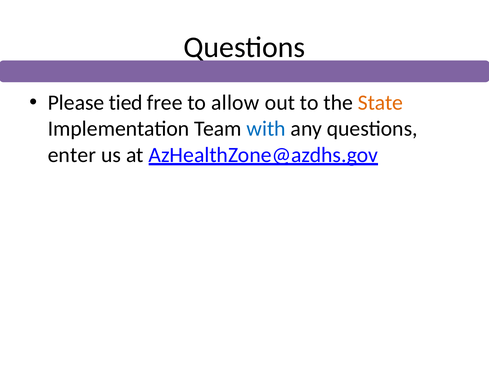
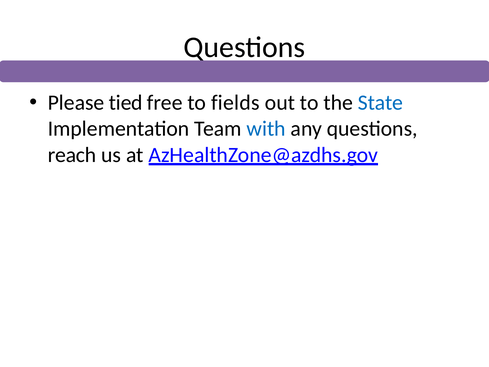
allow: allow -> fields (235, 103)
State colour: orange -> blue (381, 103)
enter: enter -> reach (72, 155)
